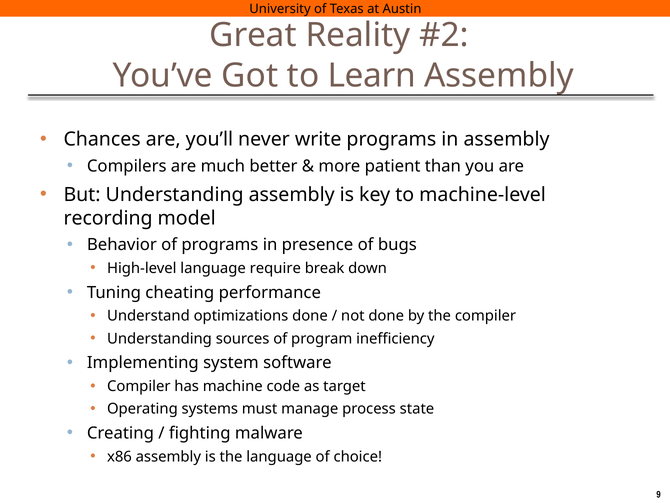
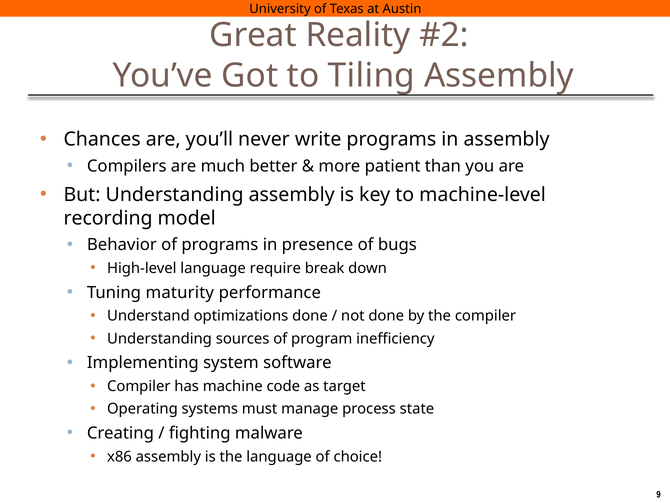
Learn: Learn -> Tiling (372, 75)
cheating: cheating -> maturity (180, 292)
